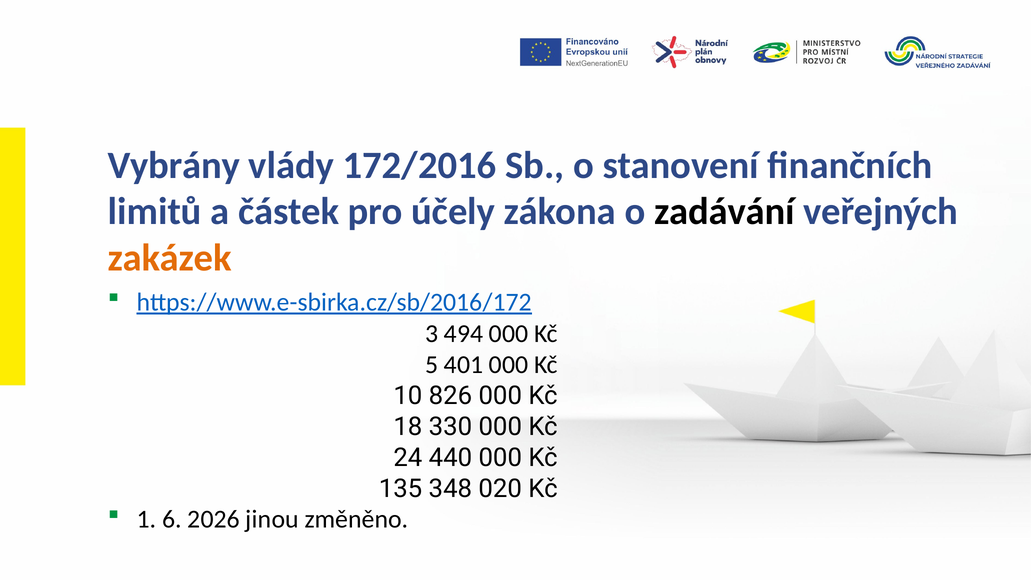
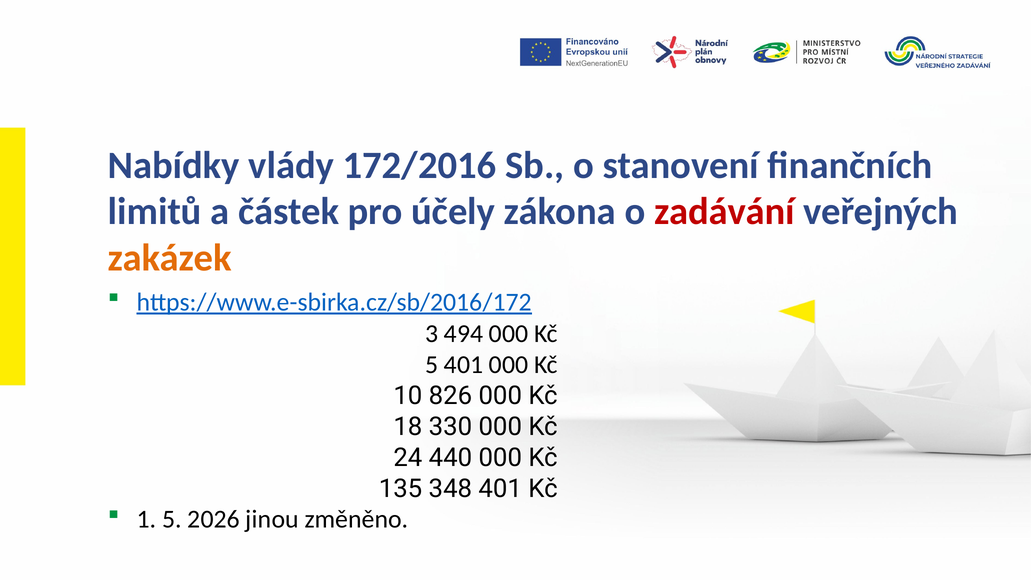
Vybrány: Vybrány -> Nabídky (174, 165)
zadávání colour: black -> red (724, 212)
348 020: 020 -> 401 (500, 488)
1 6: 6 -> 5 (172, 519)
